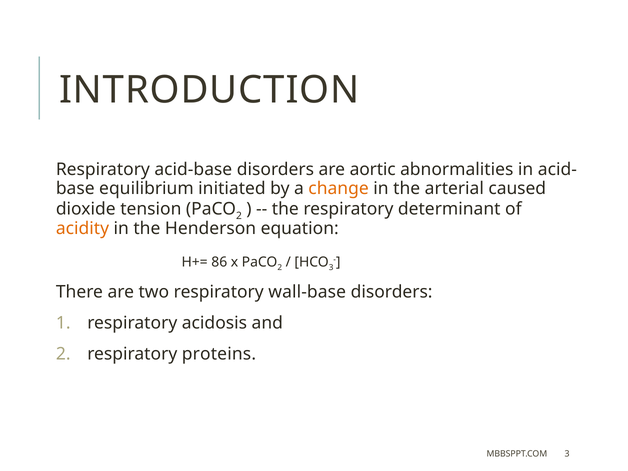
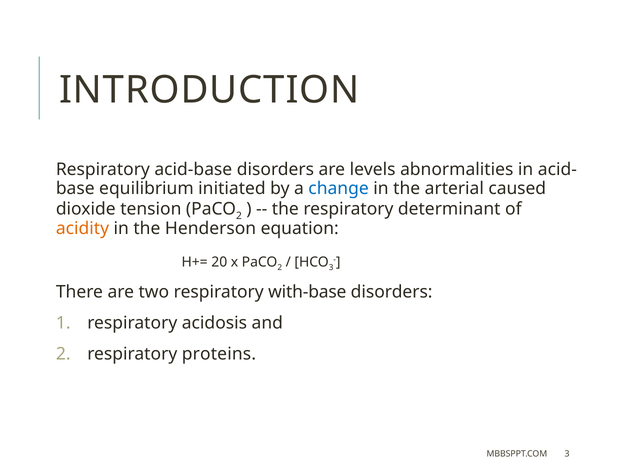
aortic: aortic -> levels (373, 169)
change colour: orange -> blue (339, 188)
86: 86 -> 20 (219, 262)
wall-base: wall-base -> with-base (307, 292)
